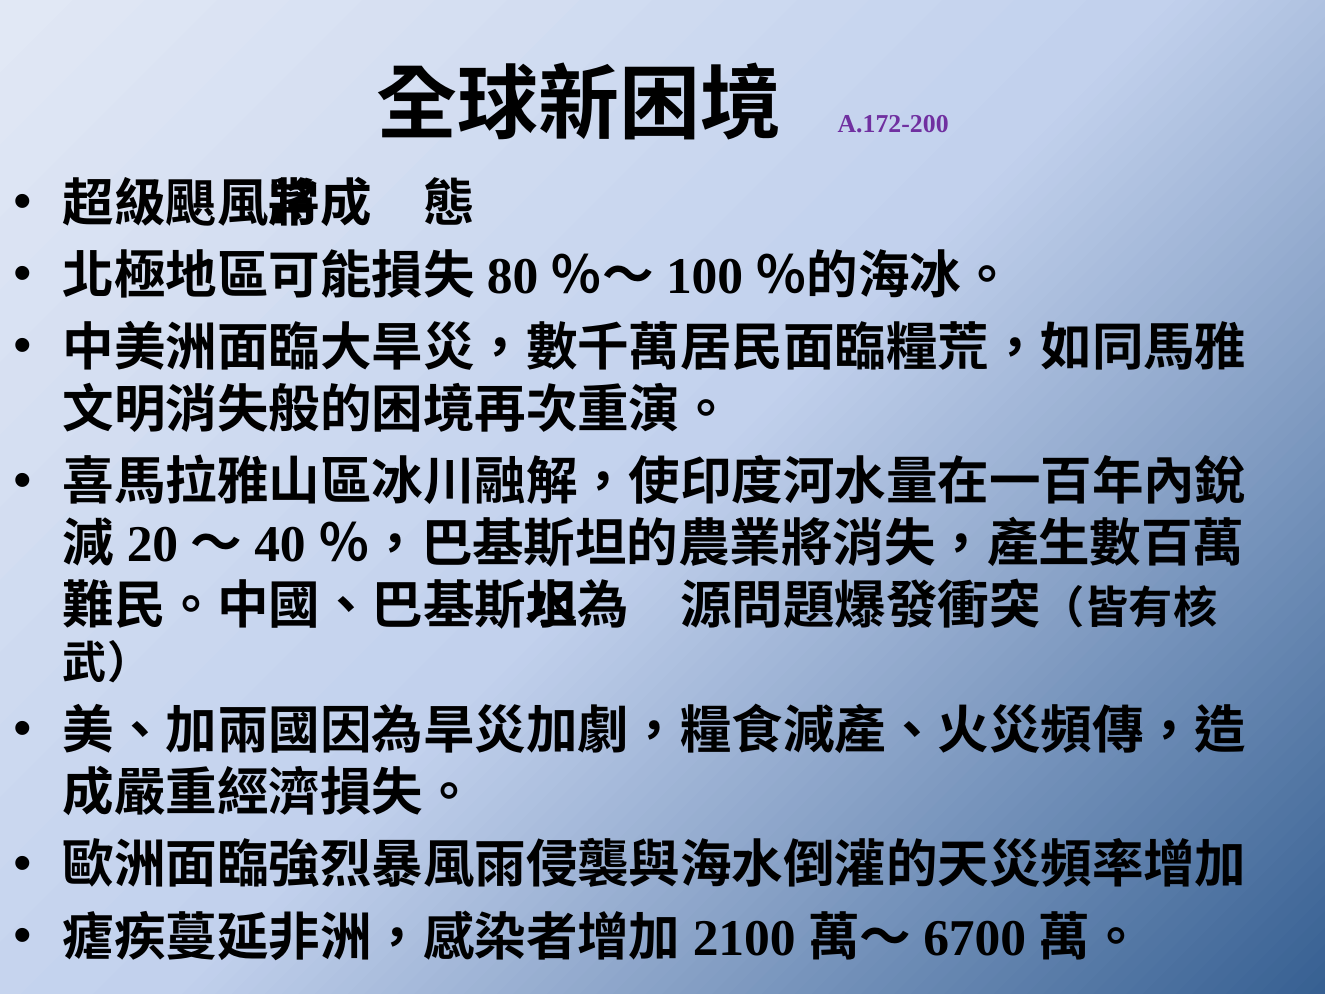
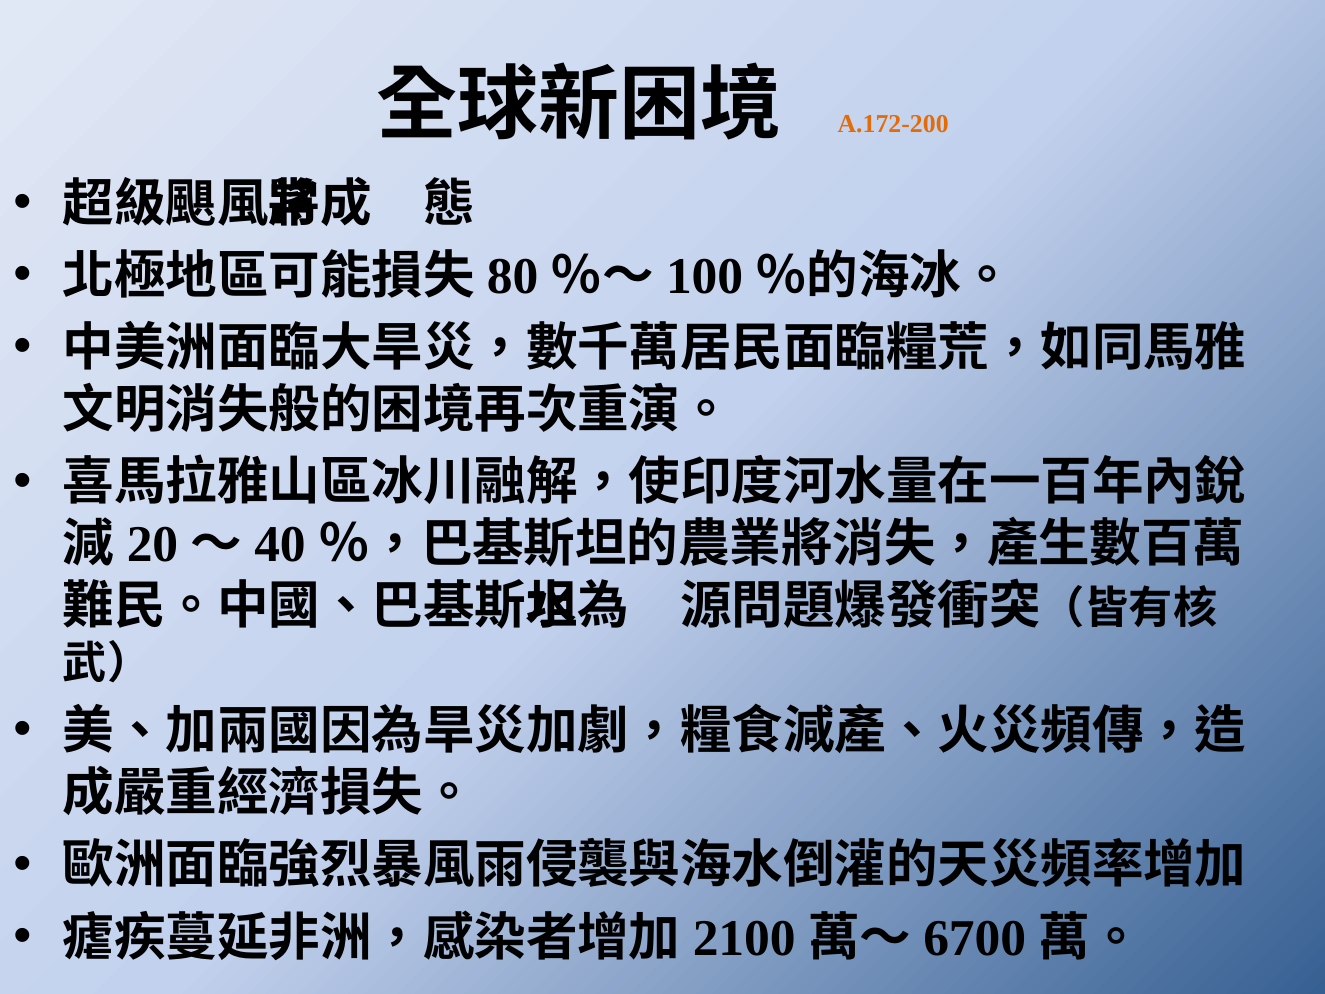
A.172-200 colour: purple -> orange (893, 123)
